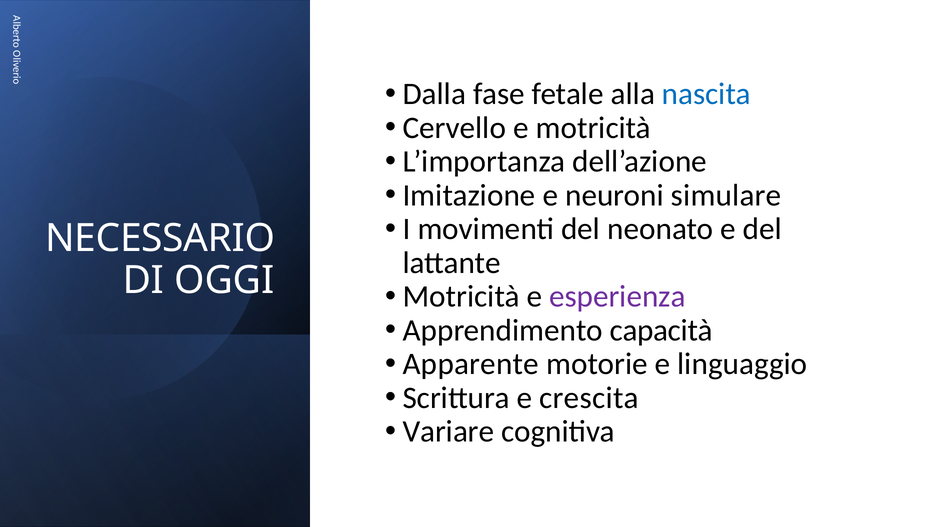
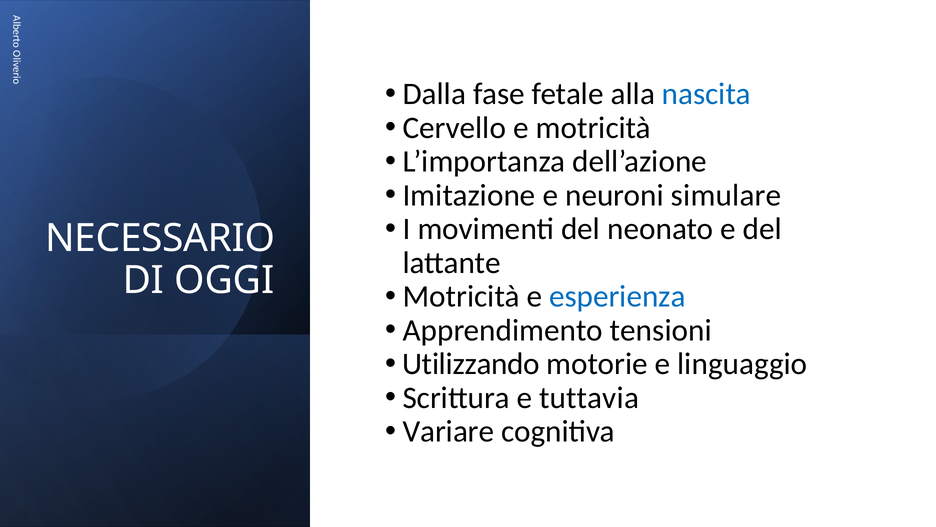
esperienza colour: purple -> blue (617, 296)
capacità: capacità -> tensioni (661, 330)
Apparente: Apparente -> Utilizzando (471, 364)
crescita: crescita -> tuttavia (589, 397)
